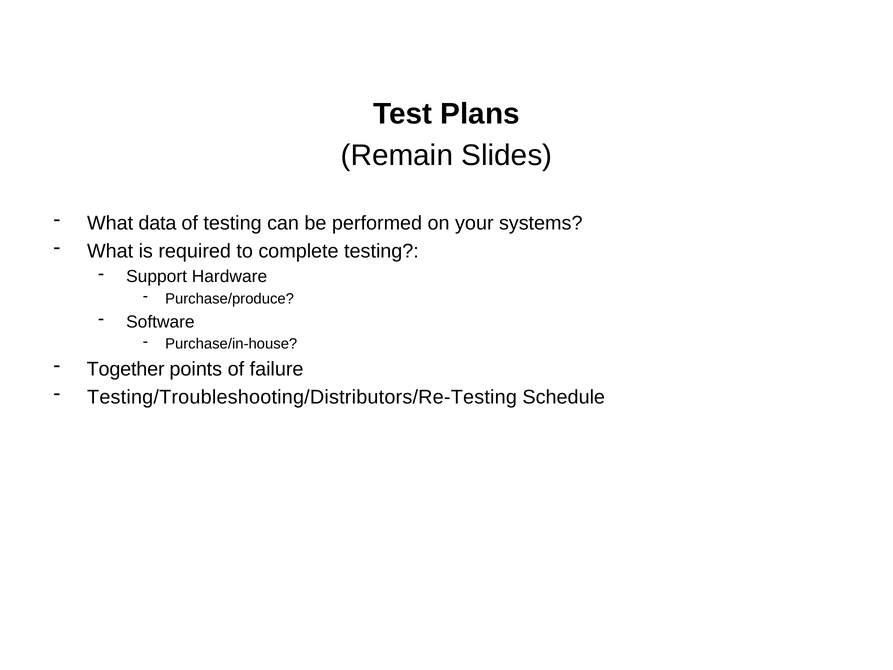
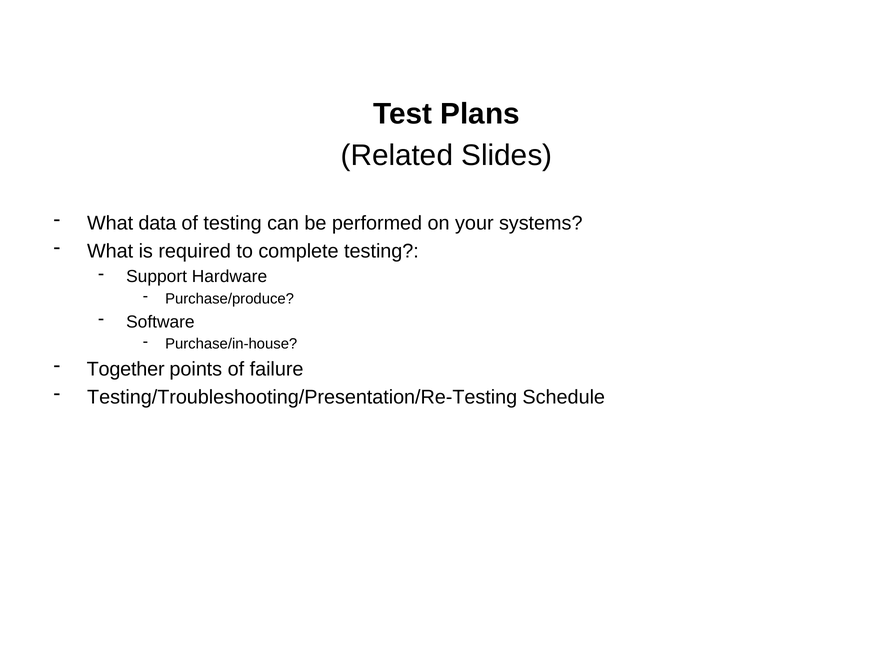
Remain: Remain -> Related (397, 155)
Testing/Troubleshooting/Distributors/Re-Testing: Testing/Troubleshooting/Distributors/Re-Testing -> Testing/Troubleshooting/Presentation/Re-Testing (302, 397)
